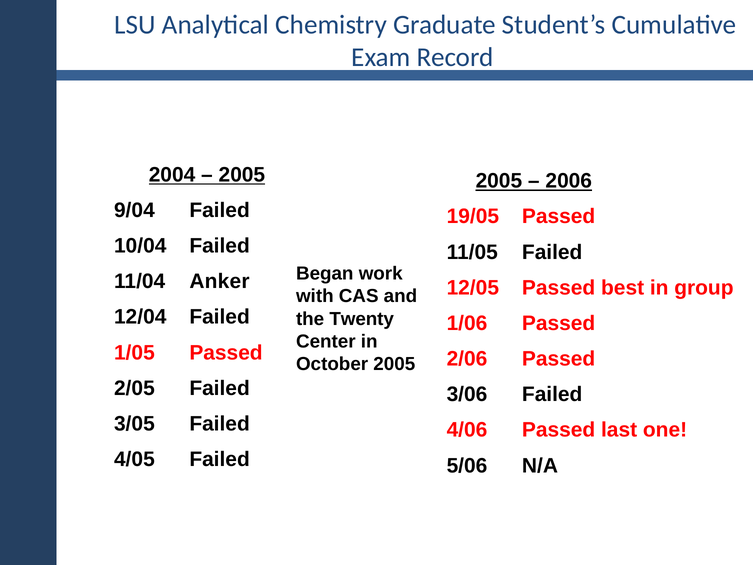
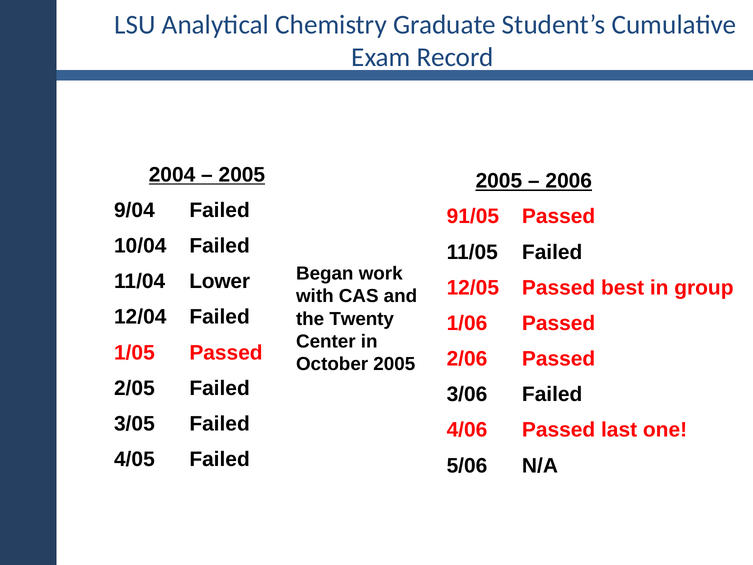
19/05: 19/05 -> 91/05 (473, 216)
Anker: Anker -> Lower (220, 281)
